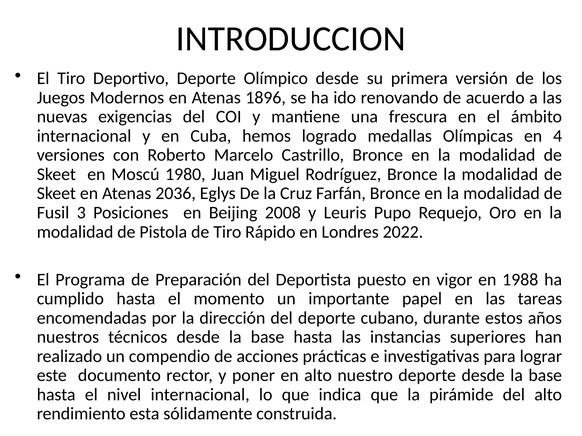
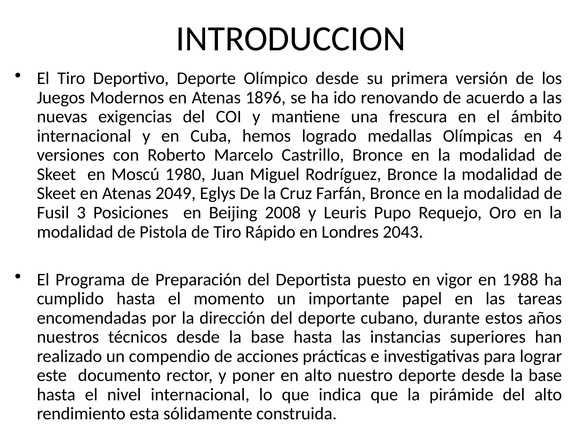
2036: 2036 -> 2049 (176, 194)
2022: 2022 -> 2043 (403, 232)
